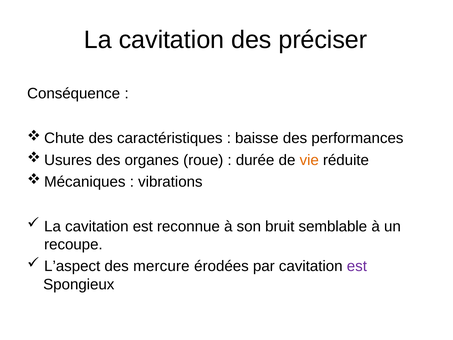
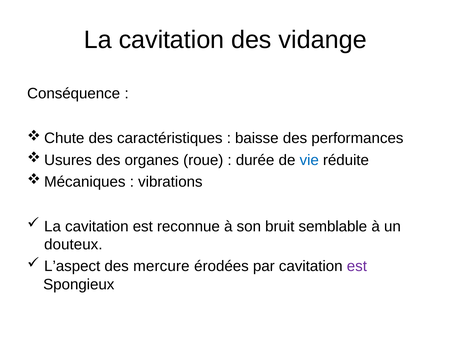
préciser: préciser -> vidange (323, 40)
vie colour: orange -> blue (309, 160)
recoupe: recoupe -> douteux (73, 244)
